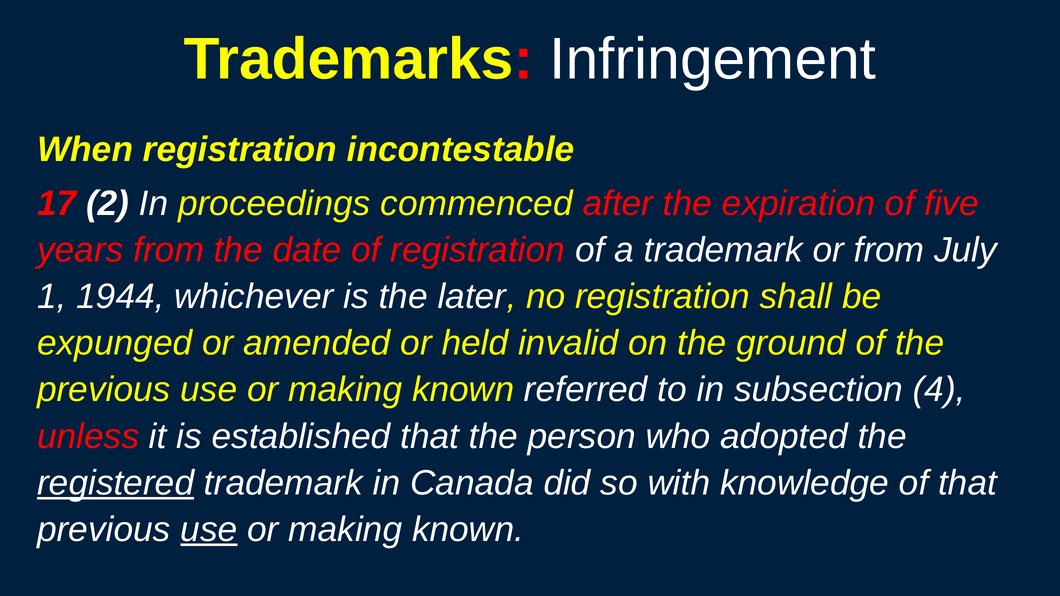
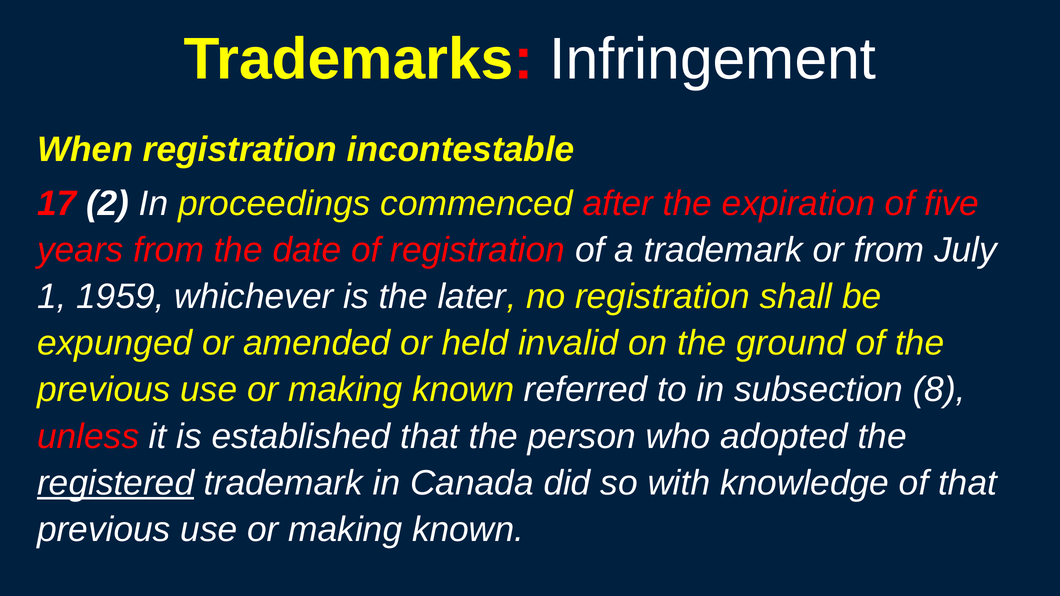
1944: 1944 -> 1959 (121, 297)
4: 4 -> 8 (939, 390)
use underline: present -> none (209, 530)
